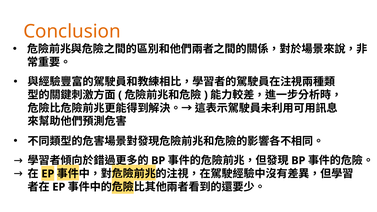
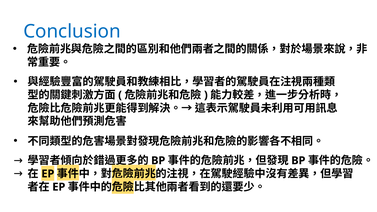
Conclusion colour: orange -> blue (72, 31)
